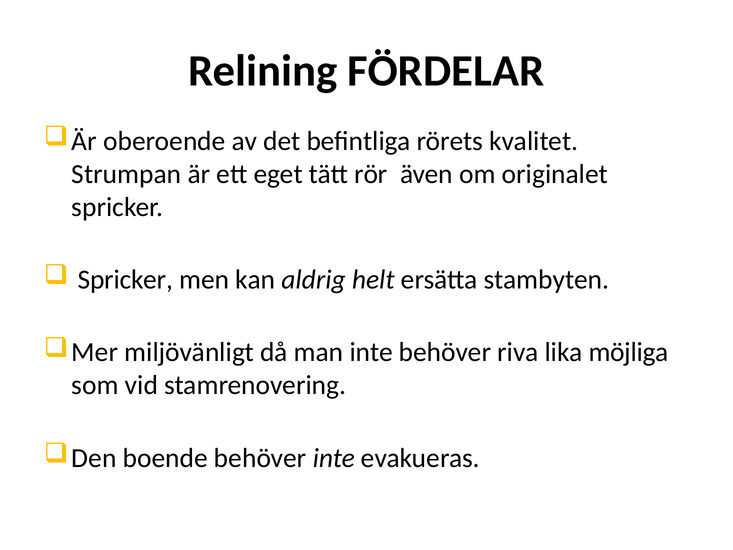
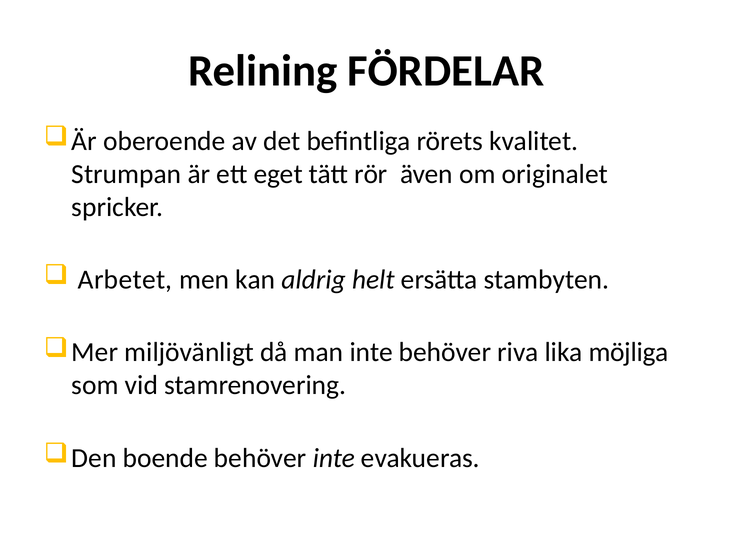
Spricker: Spricker -> Arbetet (125, 280)
